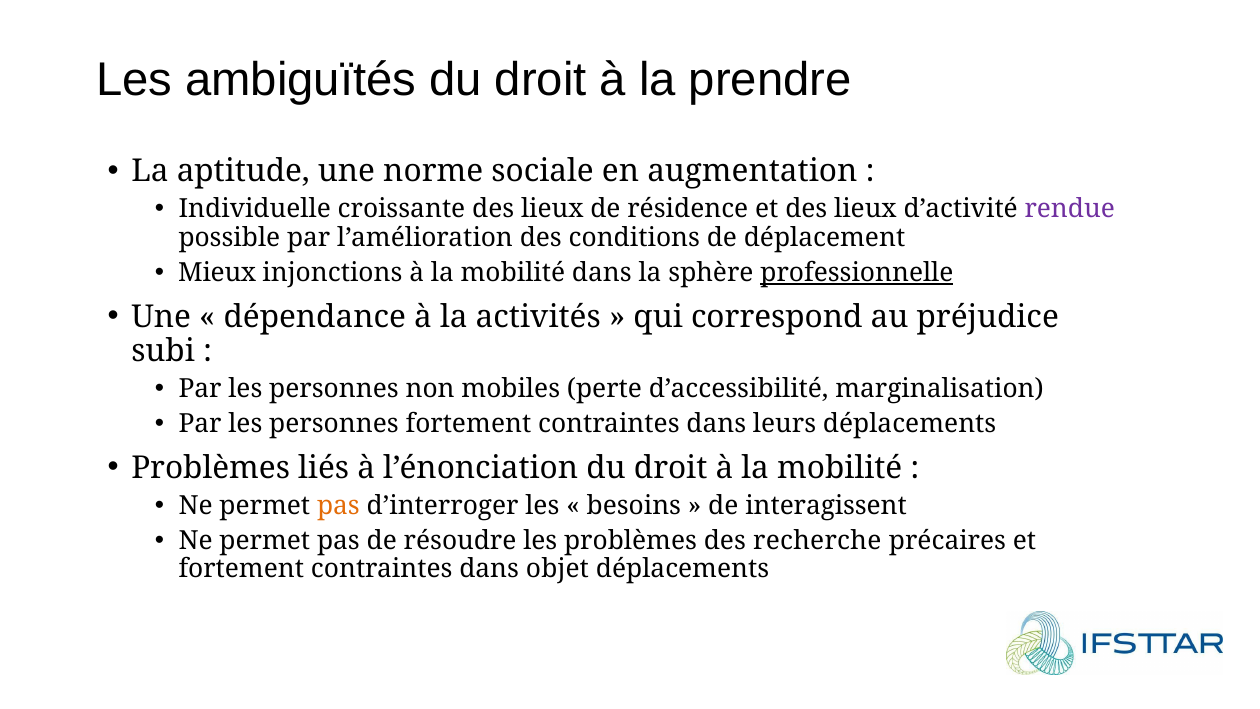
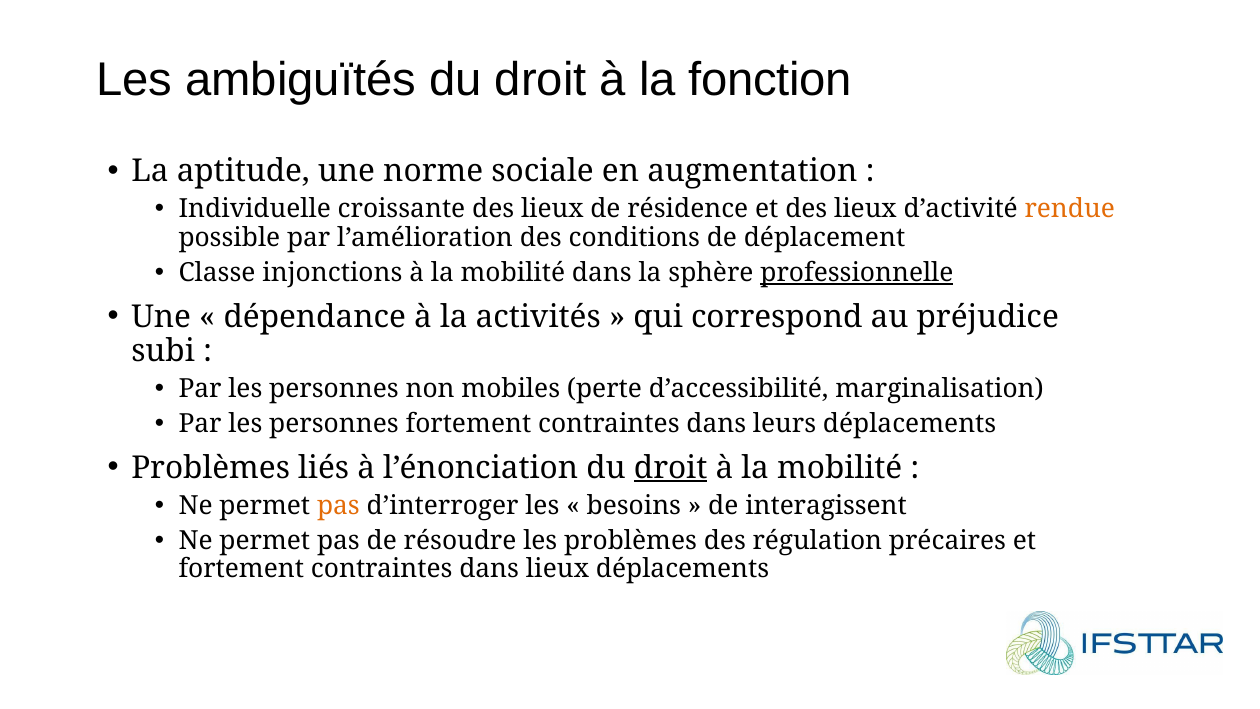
prendre: prendre -> fonction (770, 79)
rendue colour: purple -> orange (1070, 209)
Mieux: Mieux -> Classe (217, 272)
droit underline: none -> present (671, 468)
recherche: recherche -> régulation (817, 540)
dans objet: objet -> lieux (557, 569)
